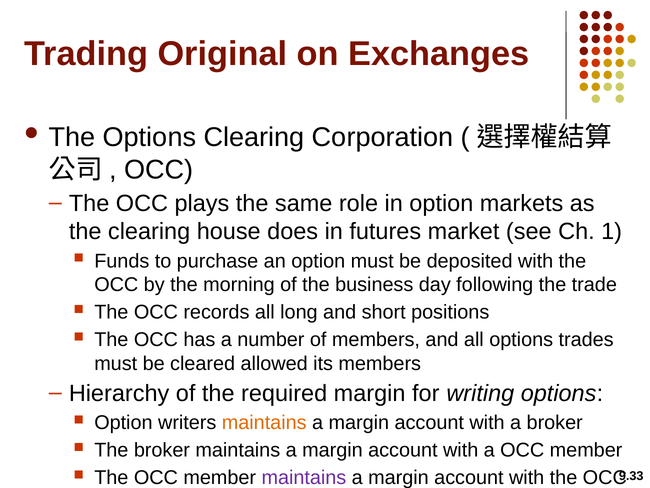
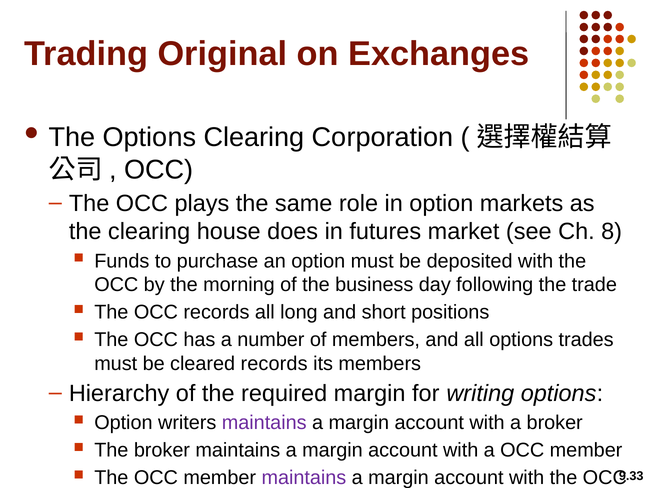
1: 1 -> 8 (612, 231)
cleared allowed: allowed -> records (274, 363)
maintains colour: orange -> purple (264, 422)
